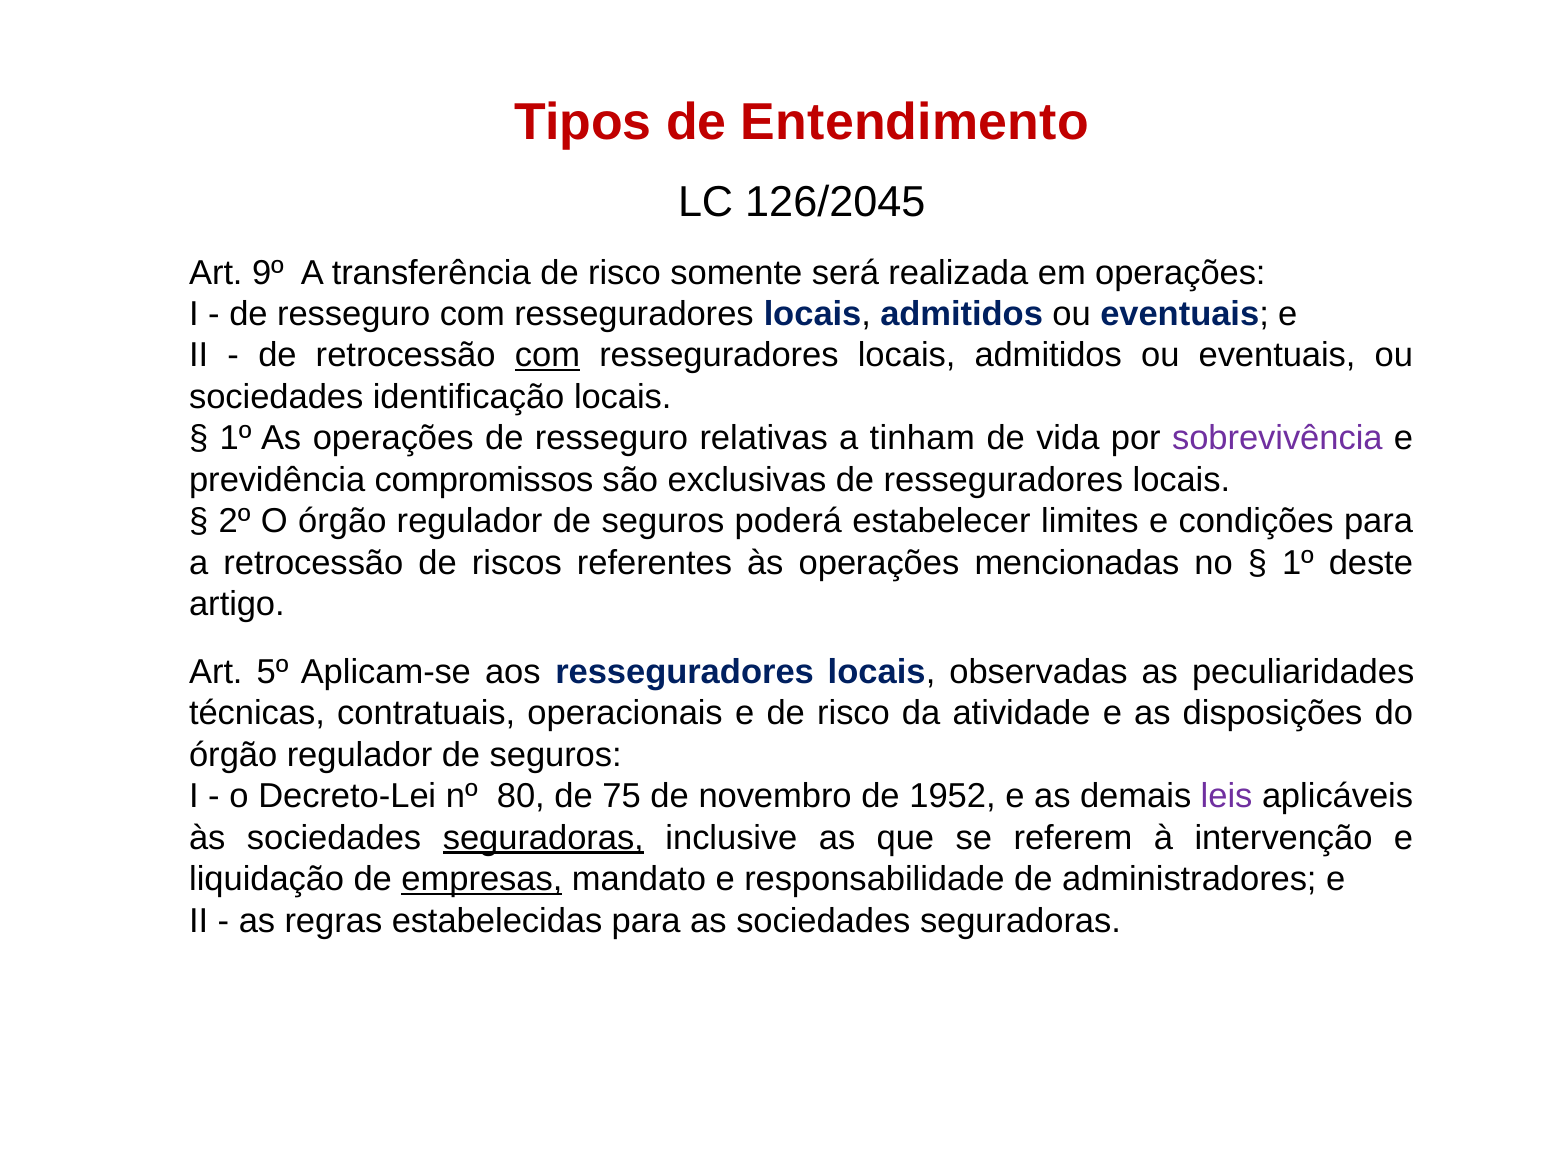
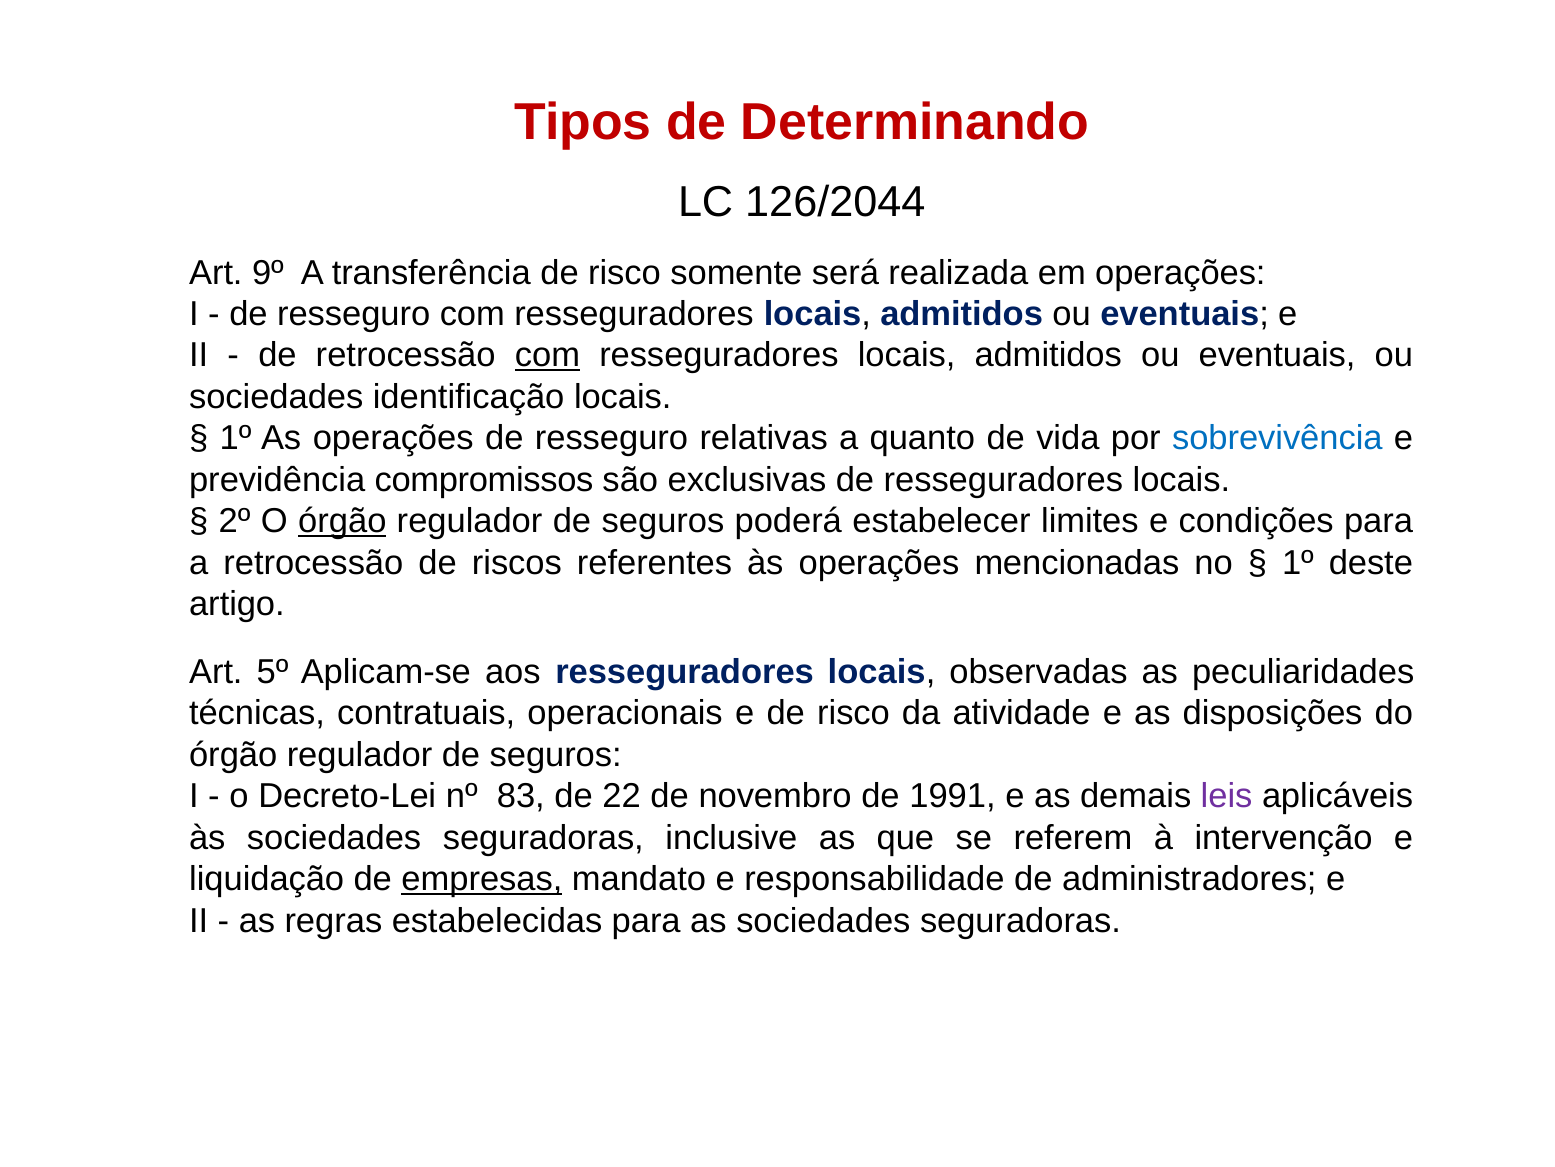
Entendimento: Entendimento -> Determinando (915, 122)
126/2045: 126/2045 -> 126/2044 (835, 202)
tinham: tinham -> quanto (922, 438)
sobrevivência colour: purple -> blue (1277, 438)
órgão underline: none -> present (342, 521)
80: 80 -> 83 (521, 796)
75: 75 -> 22 (622, 796)
1952: 1952 -> 1991 (952, 796)
seguradoras underline: present -> none (543, 837)
